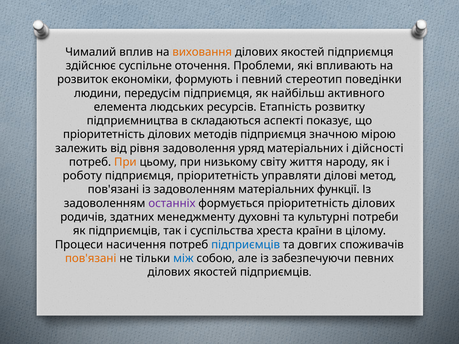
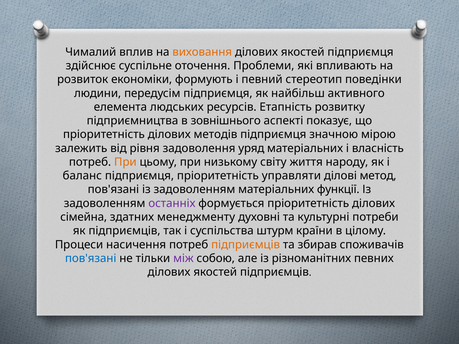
складаються: складаються -> зовнішнього (226, 121)
дійсності: дійсності -> власність (378, 148)
роботу: роботу -> баланс (82, 176)
родичів: родичів -> сімейна (84, 217)
хреста: хреста -> штурм (275, 231)
підприємців colour: blue -> orange (246, 245)
довгих: довгих -> збирав (317, 245)
пов'язані colour: orange -> blue (91, 259)
між colour: blue -> purple (183, 259)
забезпечуючи: забезпечуючи -> різноманітних (311, 259)
